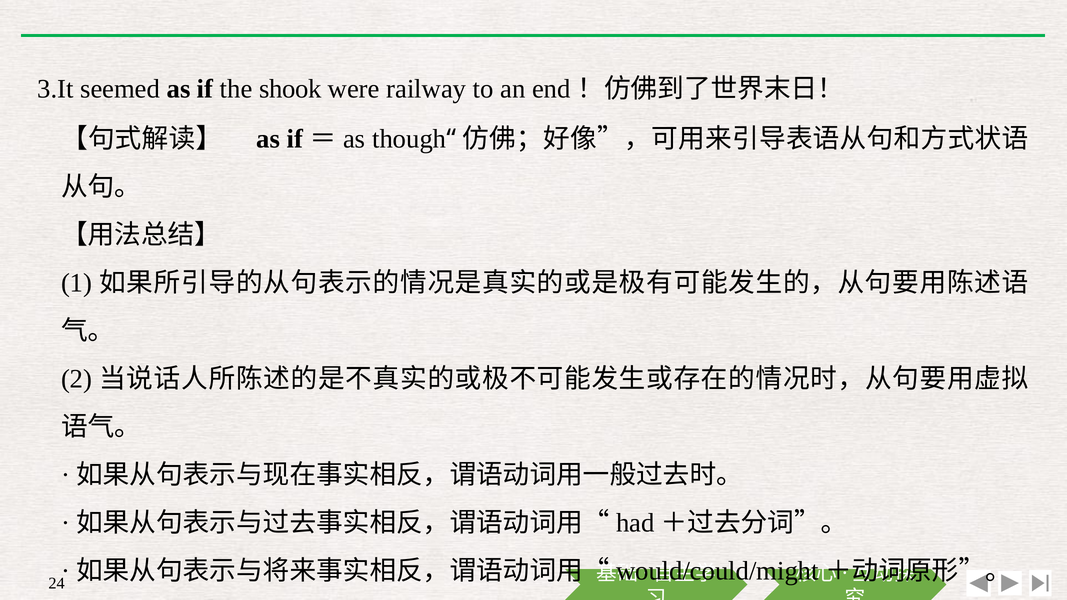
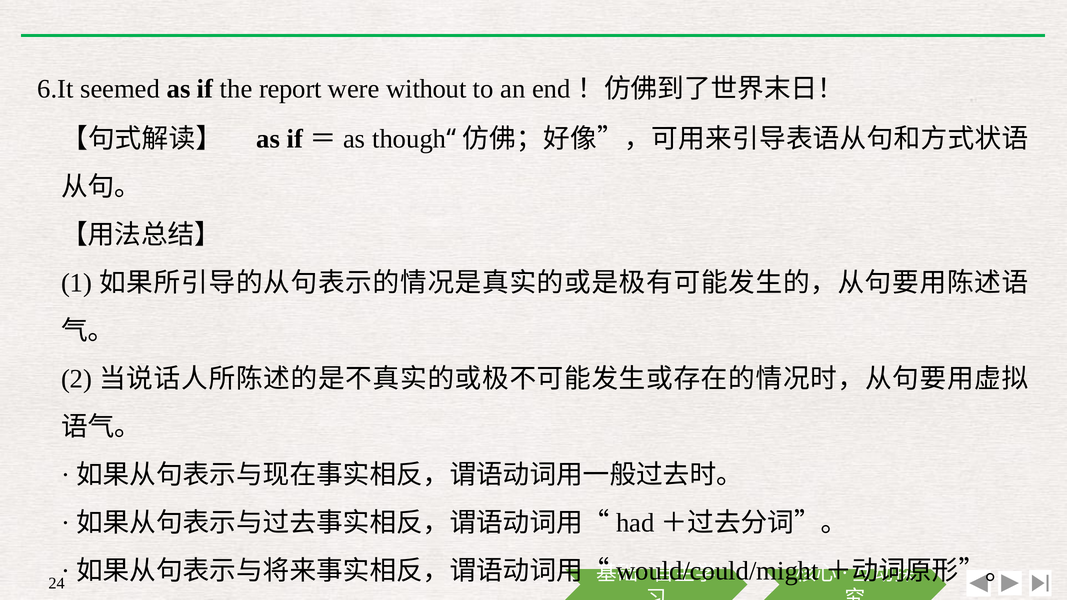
3.It: 3.It -> 6.It (55, 89)
shook: shook -> report (290, 89)
railway: railway -> without (426, 89)
